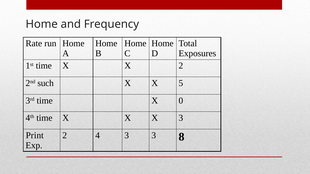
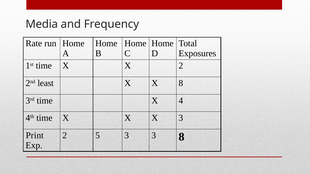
Home: Home -> Media (42, 24)
such: such -> least (46, 83)
X 5: 5 -> 8 (181, 83)
0: 0 -> 4 (181, 101)
4: 4 -> 5 (98, 136)
